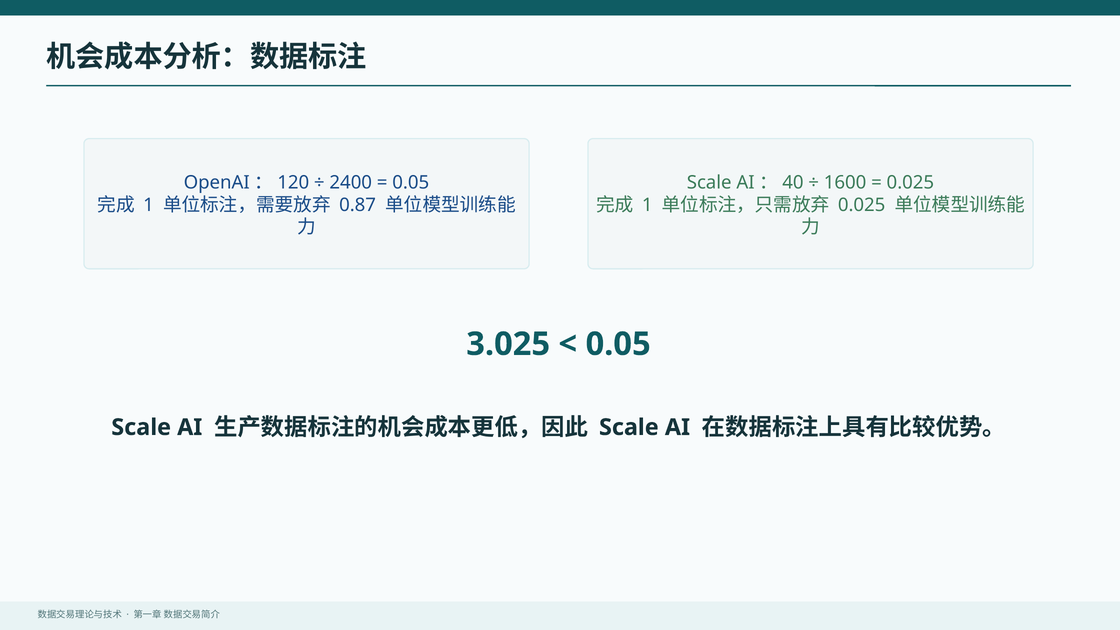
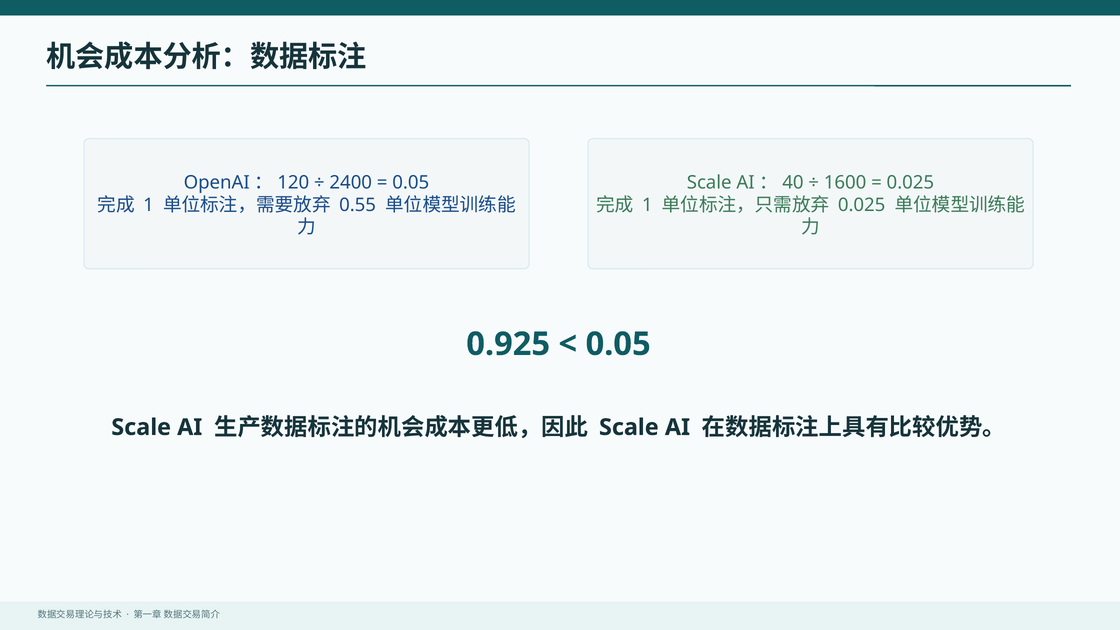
0.87: 0.87 -> 0.55 (358, 205)
3.025: 3.025 -> 0.925 (508, 344)
